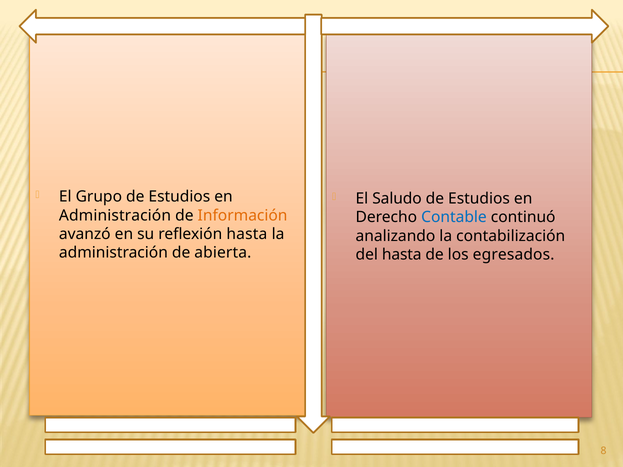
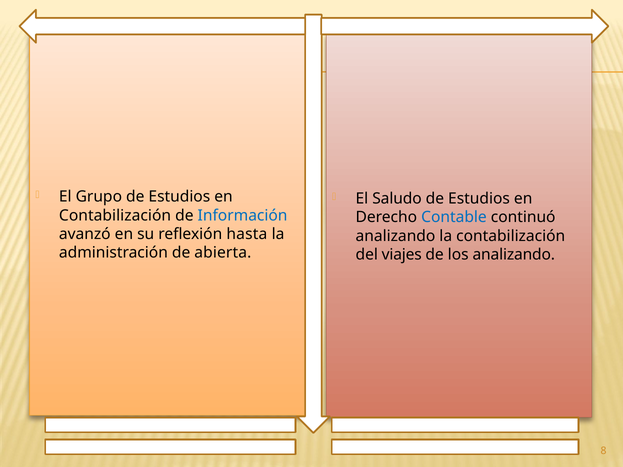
Administración: Administración -> Contabilización (115, 216)
Información colour: orange -> blue (243, 216)
del hasta: hasta -> viajes (402, 255)
los egresados: egresados -> analizando (514, 255)
